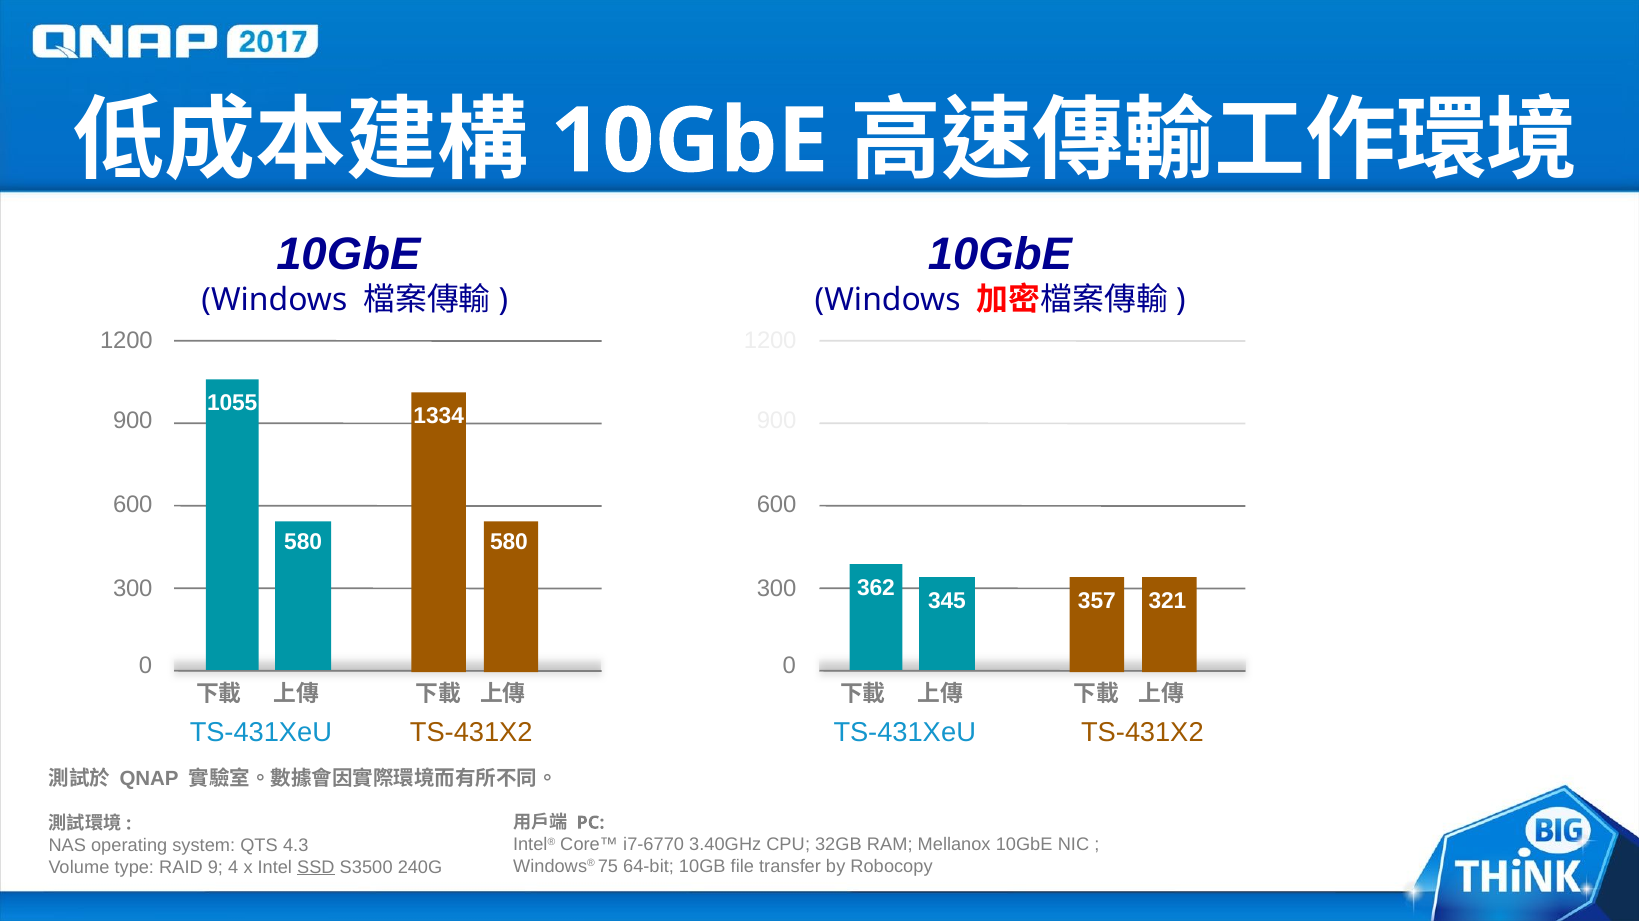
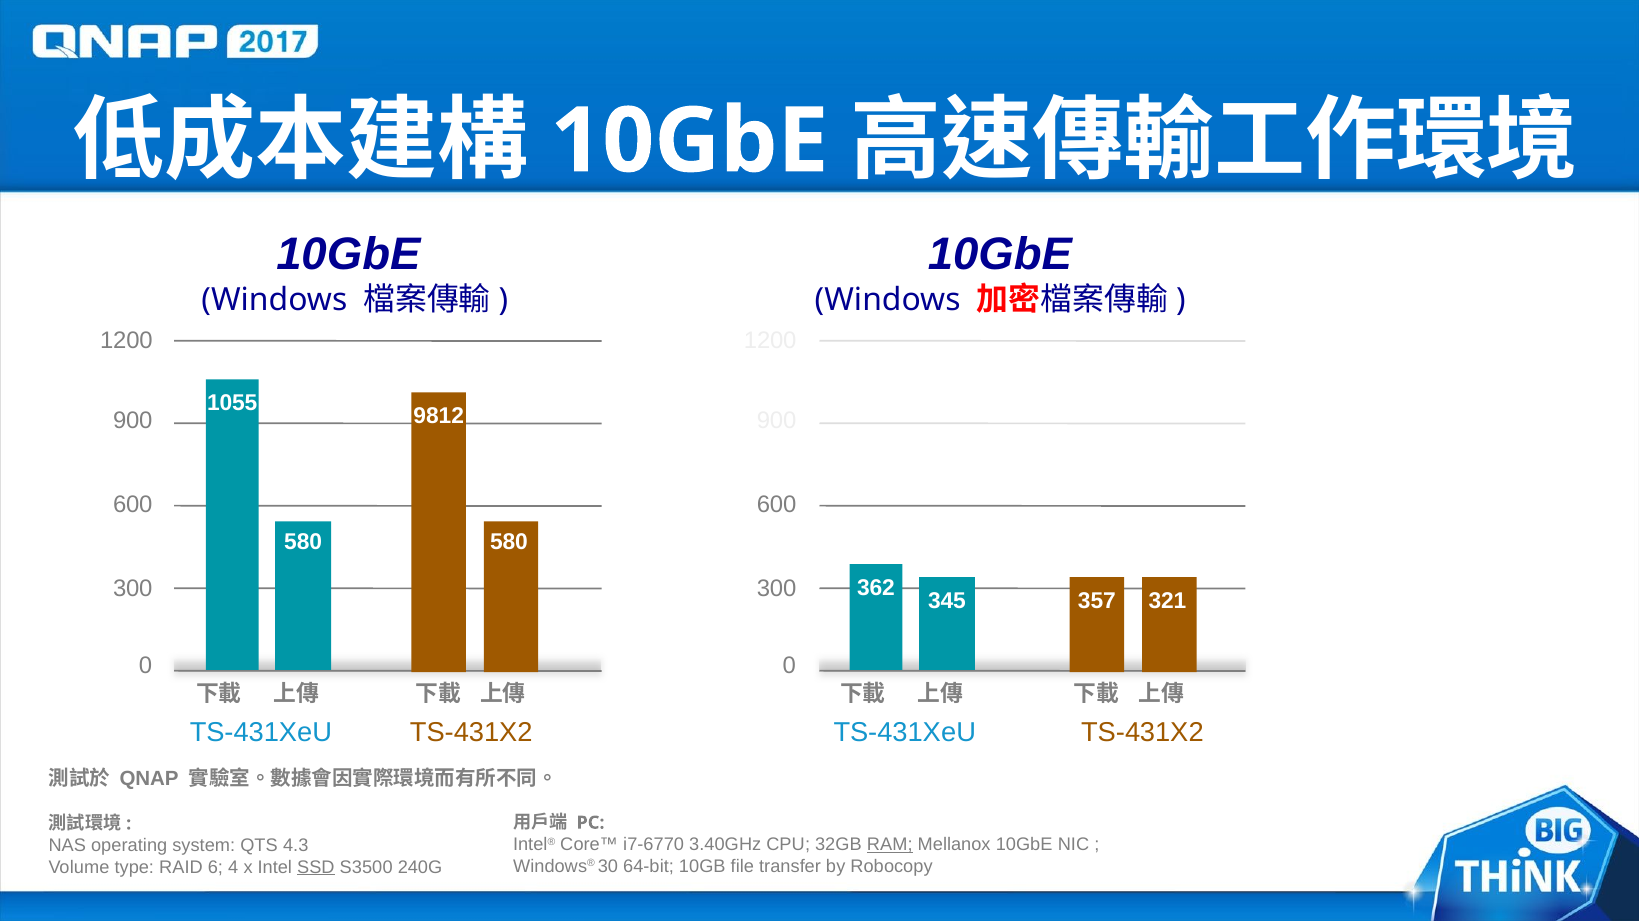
1334: 1334 -> 9812 (439, 416)
RAM underline: none -> present (890, 844)
75: 75 -> 30 (608, 866)
9: 9 -> 6 (215, 867)
